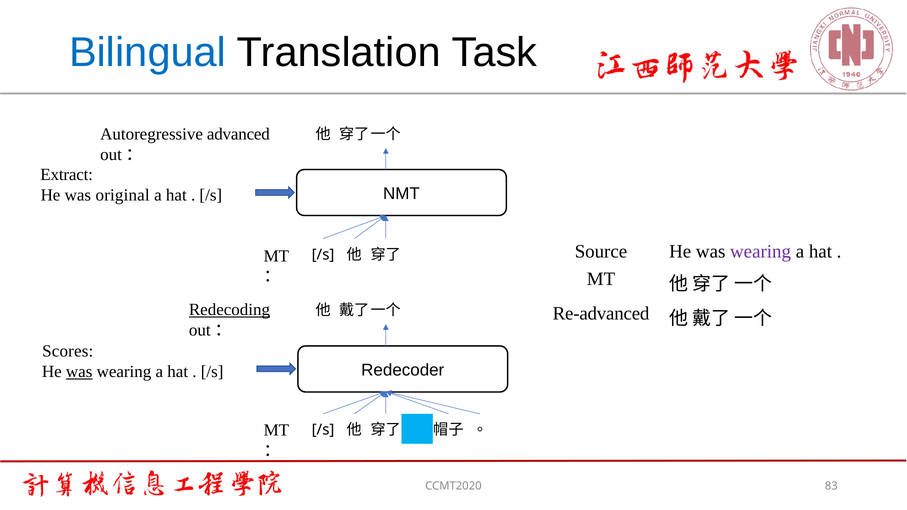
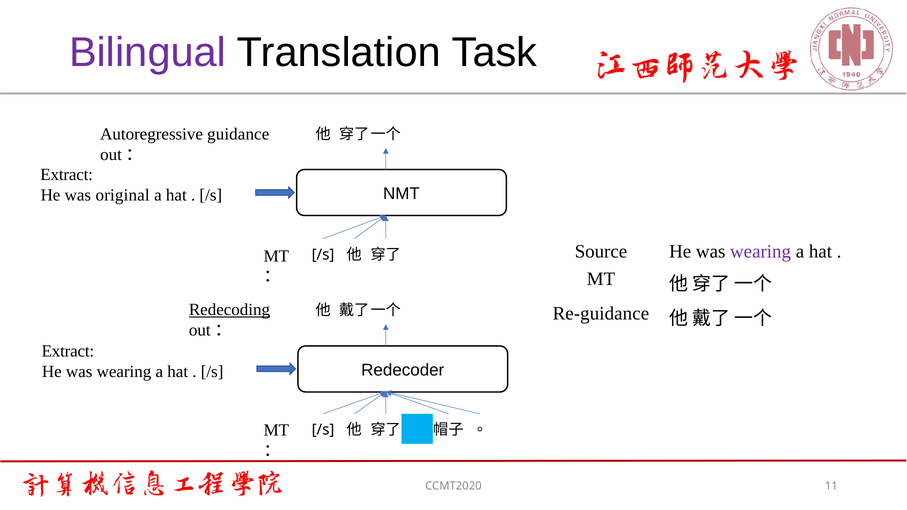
Bilingual colour: blue -> purple (148, 53)
advanced: advanced -> guidance (238, 134)
Re-advanced: Re-advanced -> Re-guidance (601, 313)
Scores: Scores -> Extract (68, 351)
was underline: present -> none (79, 372)
83: 83 -> 11 (831, 486)
